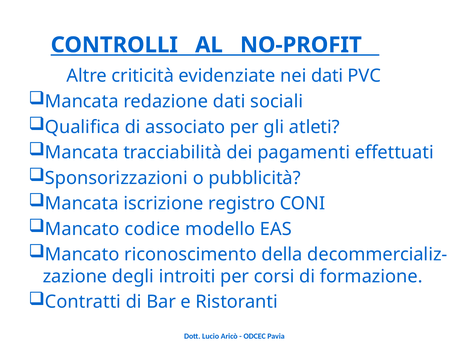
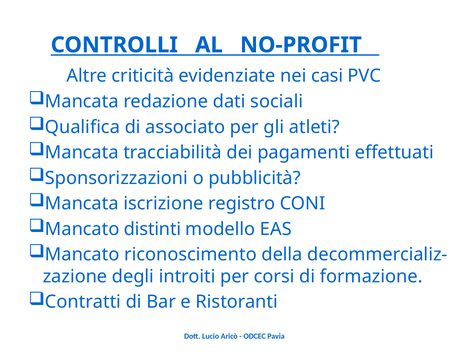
nei dati: dati -> casi (327, 76)
codice: codice -> distinti (153, 229)
